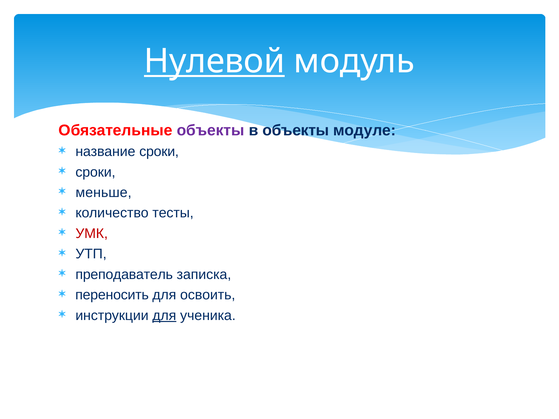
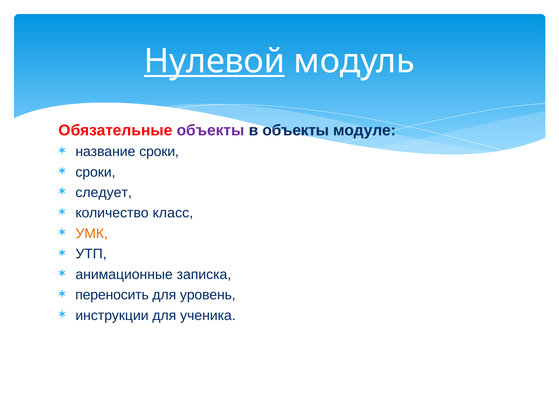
меньше: меньше -> следует (104, 193)
тесты: тесты -> класс (173, 213)
УМК colour: red -> orange (92, 234)
преподаватель: преподаватель -> анимационные (124, 275)
освоить: освоить -> уровень (208, 295)
для underline: present -> none (164, 316)
